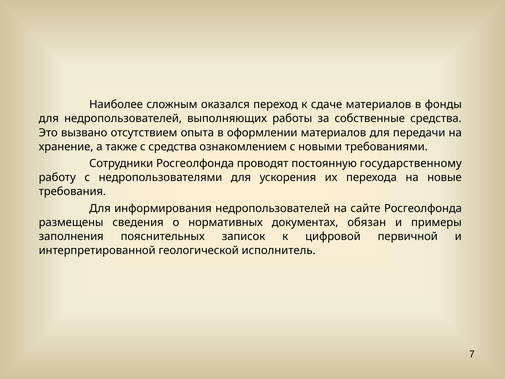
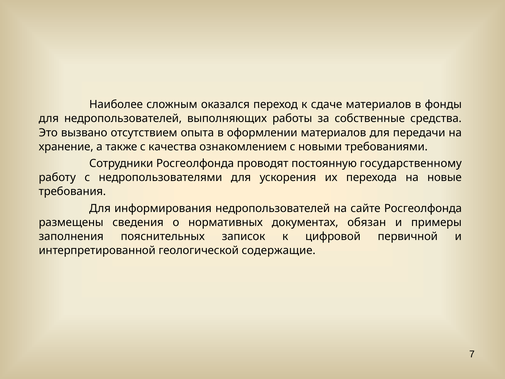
с средства: средства -> качества (173, 147)
исполнитель: исполнитель -> содержащие (279, 250)
